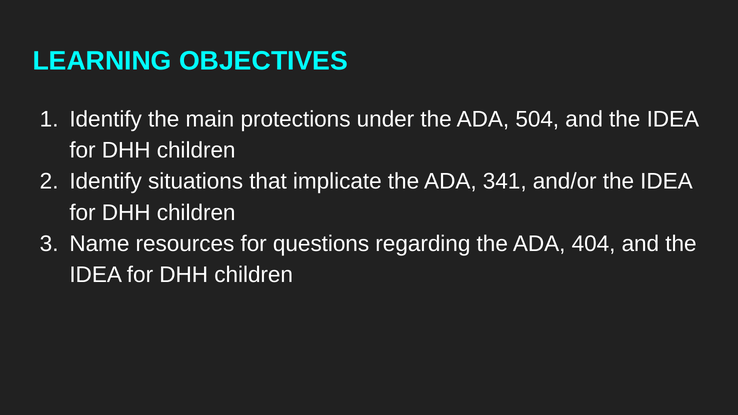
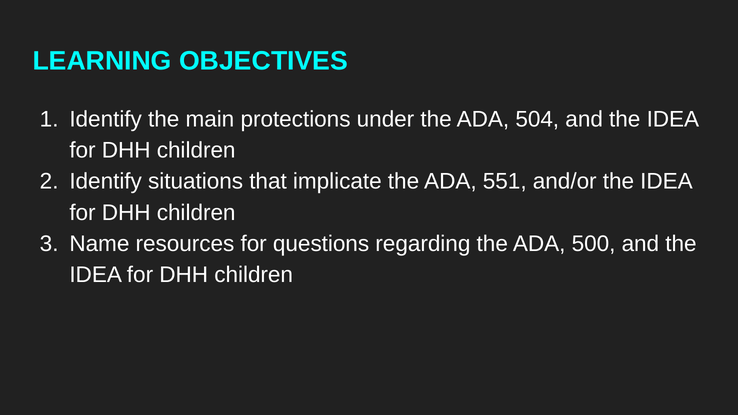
341: 341 -> 551 (505, 182)
404: 404 -> 500 (594, 244)
